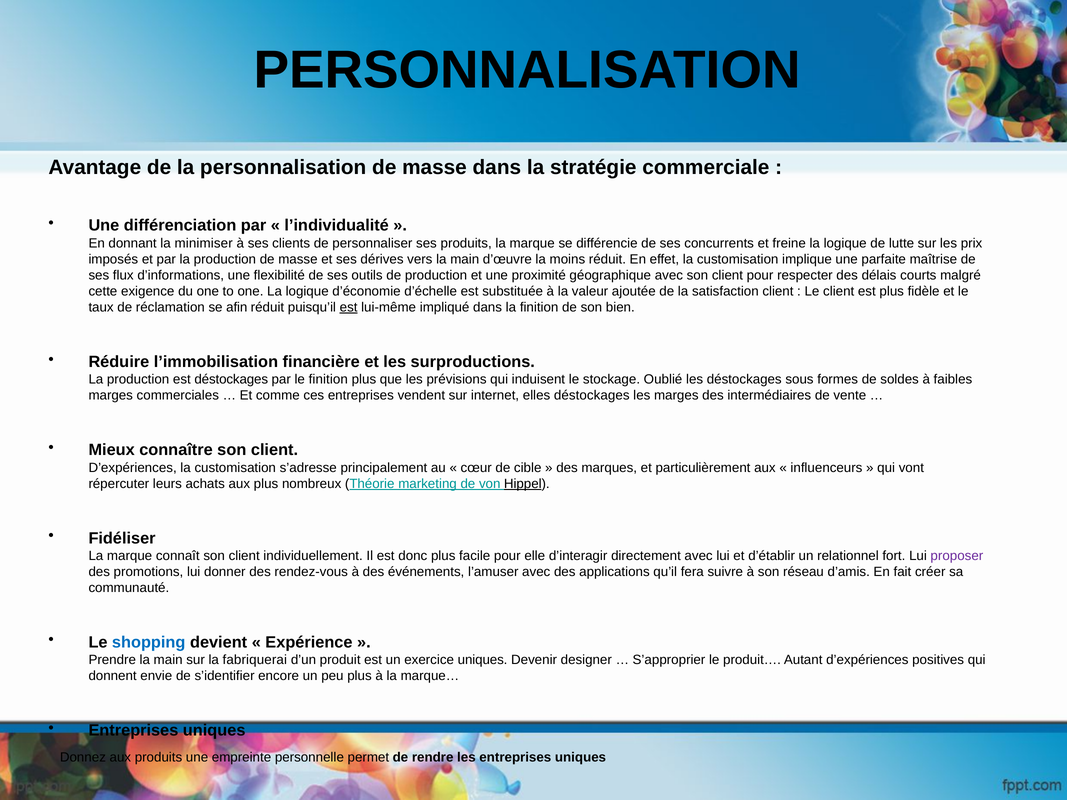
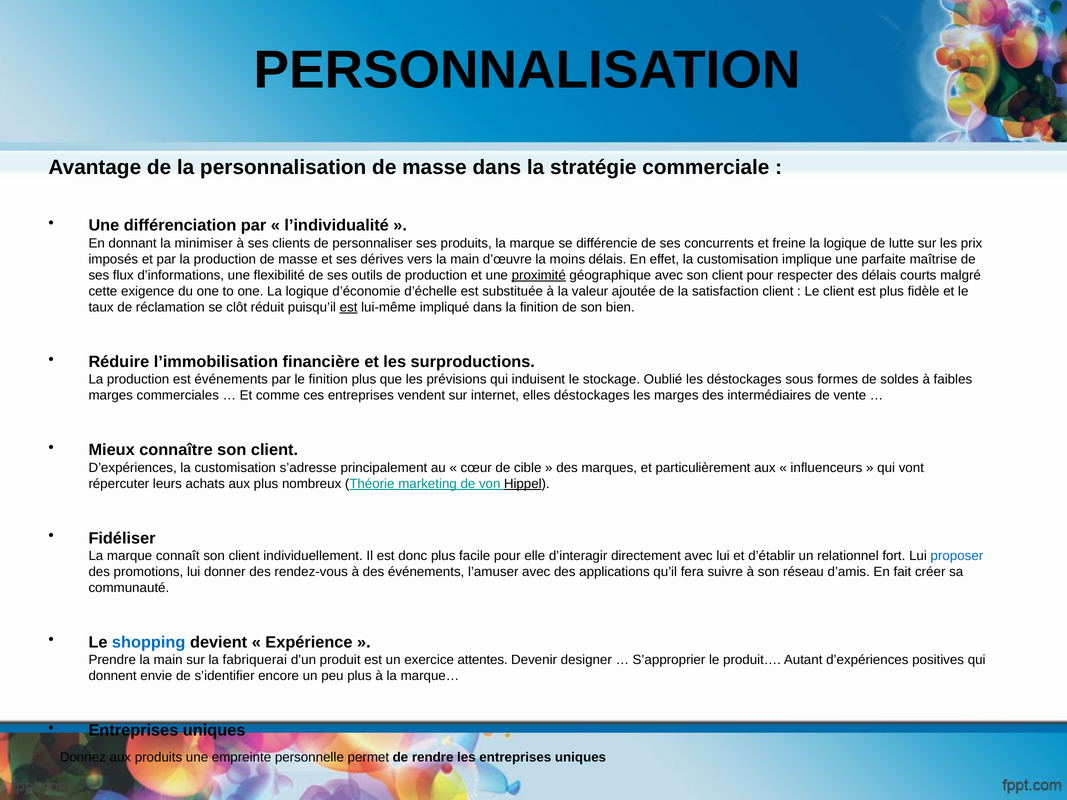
moins réduit: réduit -> délais (607, 259)
proximité underline: none -> present (539, 275)
afin: afin -> clôt (237, 307)
est déstockages: déstockages -> événements (231, 380)
proposer colour: purple -> blue (957, 556)
exercice uniques: uniques -> attentes (483, 660)
